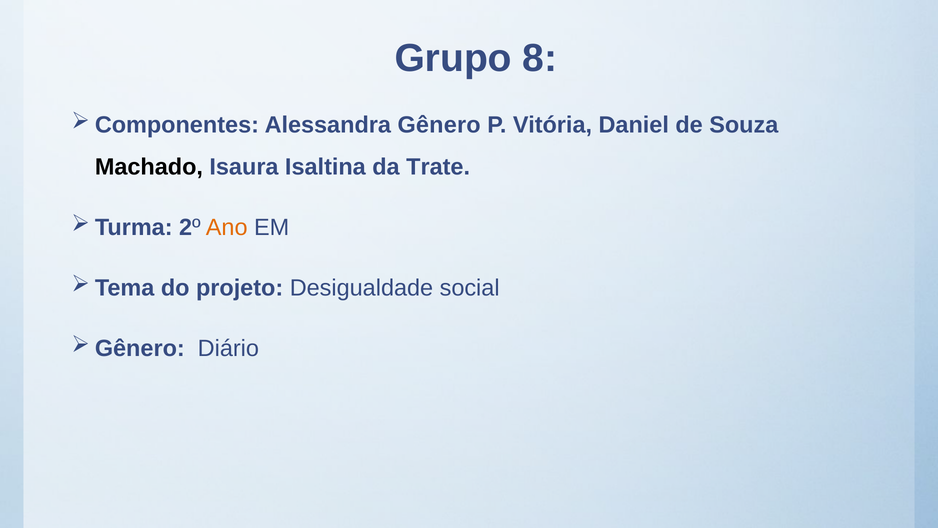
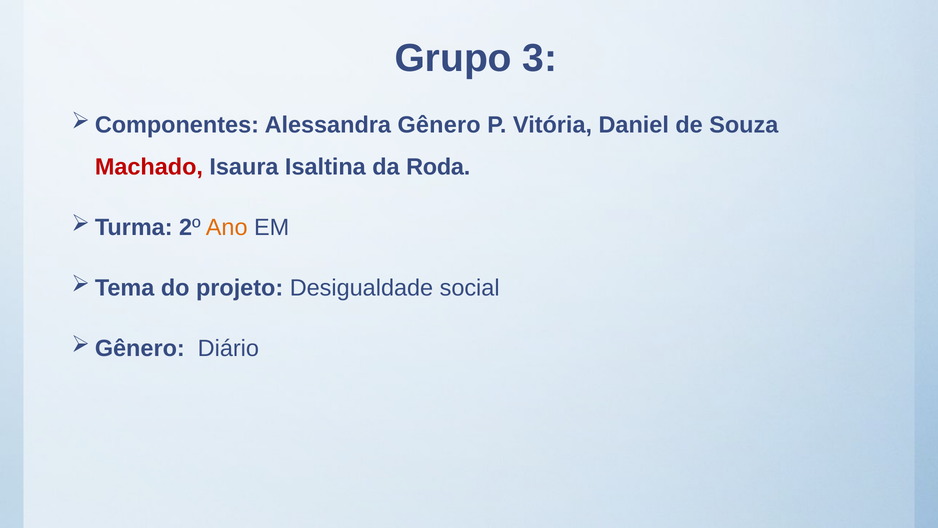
8: 8 -> 3 (540, 58)
Machado colour: black -> red (149, 167)
Trate: Trate -> Roda (438, 167)
